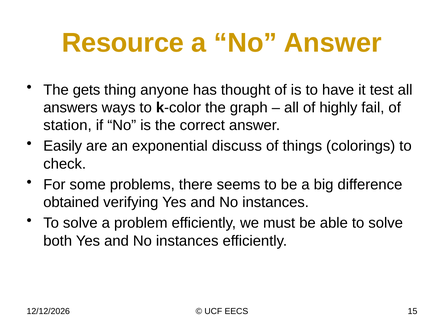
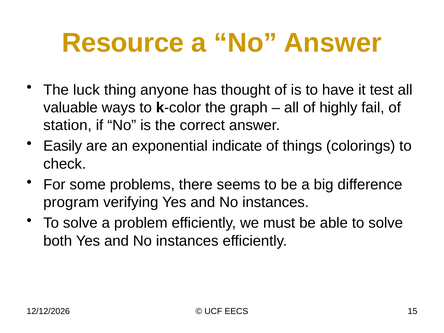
gets: gets -> luck (86, 90)
answers: answers -> valuable (70, 108)
discuss: discuss -> indicate (237, 146)
obtained: obtained -> program (71, 202)
